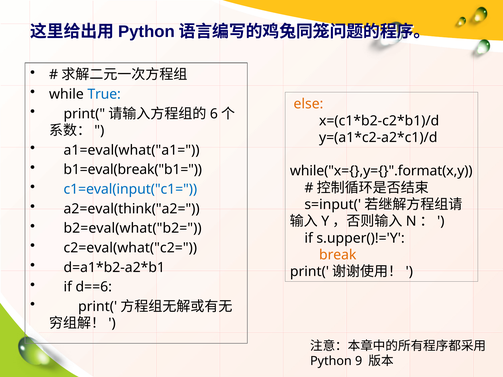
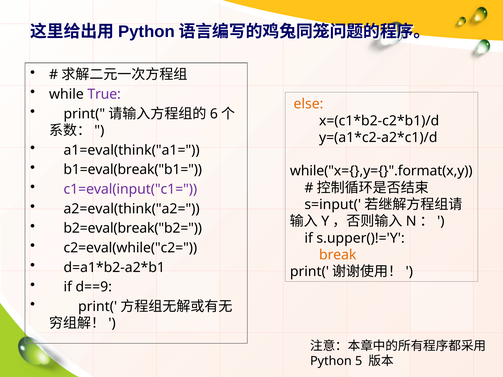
True colour: blue -> purple (104, 94)
a1=eval(what("a1=: a1=eval(what("a1= -> a1=eval(think("a1= (132, 150)
c1=eval(input("c1= colour: blue -> purple (130, 189)
b2=eval(what("b2=: b2=eval(what("b2= -> b2=eval(break("b2= (133, 228)
c2=eval(what("c2=: c2=eval(what("c2= -> c2=eval(while("c2= (130, 248)
d==6: d==6 -> d==9 (94, 287)
9: 9 -> 5 (359, 361)
